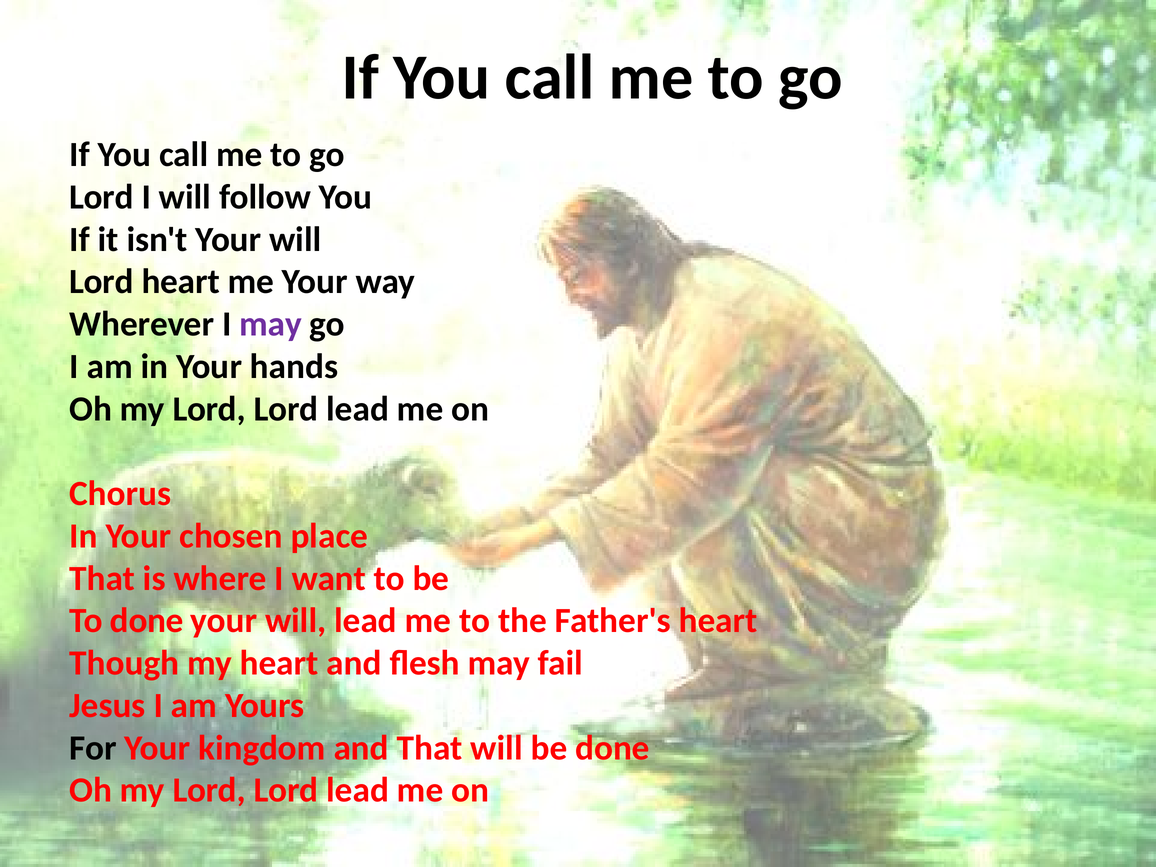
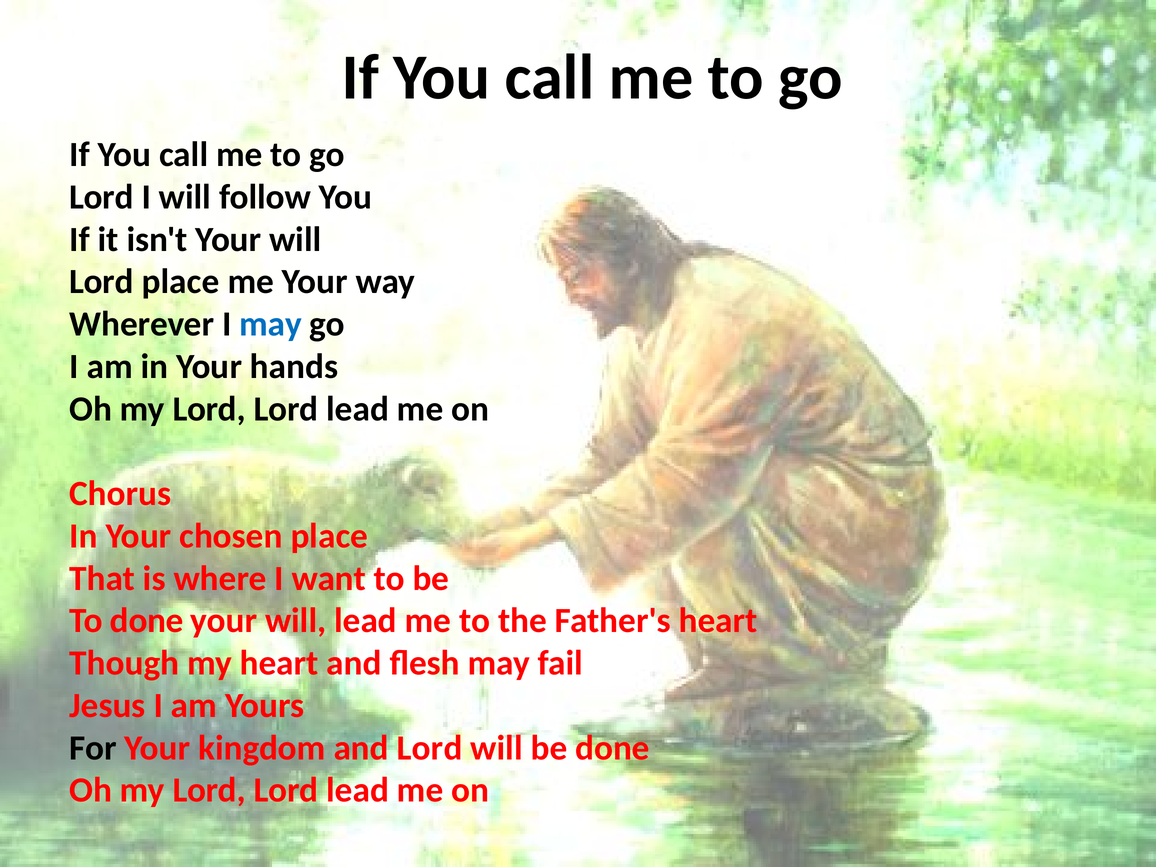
Lord heart: heart -> place (181, 282)
may colour: purple -> blue (271, 324)
and That: That -> Lord (430, 748)
